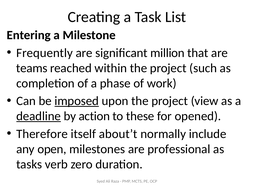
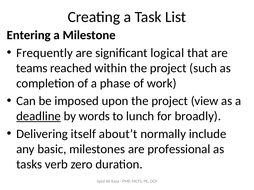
million: million -> logical (167, 53)
imposed underline: present -> none (77, 101)
action: action -> words (94, 116)
these: these -> lunch (140, 116)
opened: opened -> broadly (198, 116)
Therefore: Therefore -> Delivering (42, 134)
open: open -> basic (52, 149)
